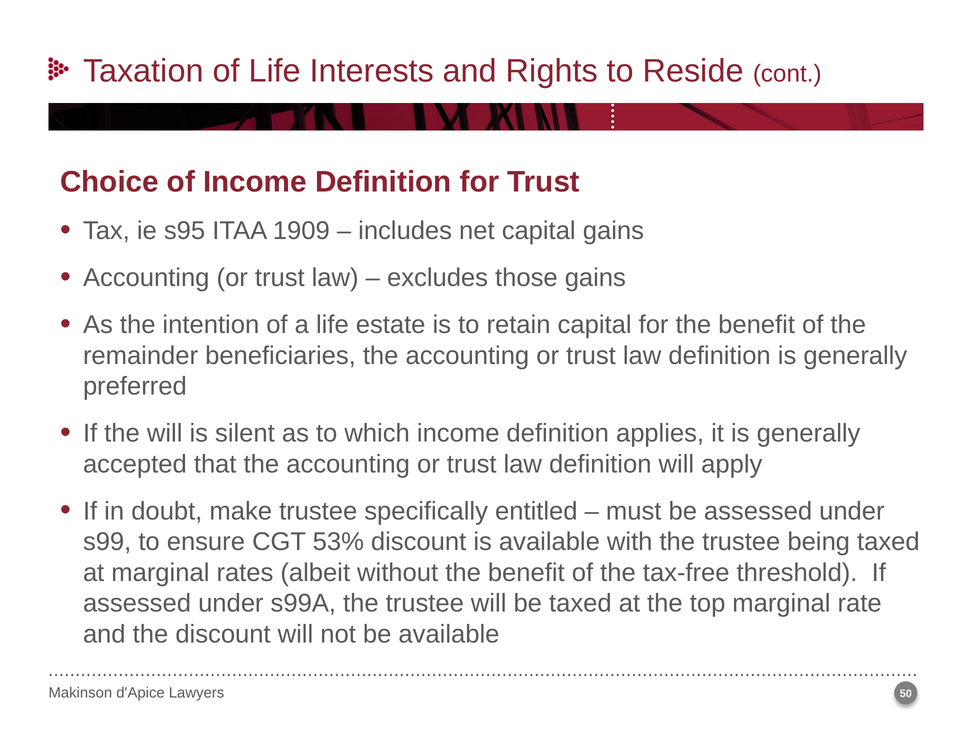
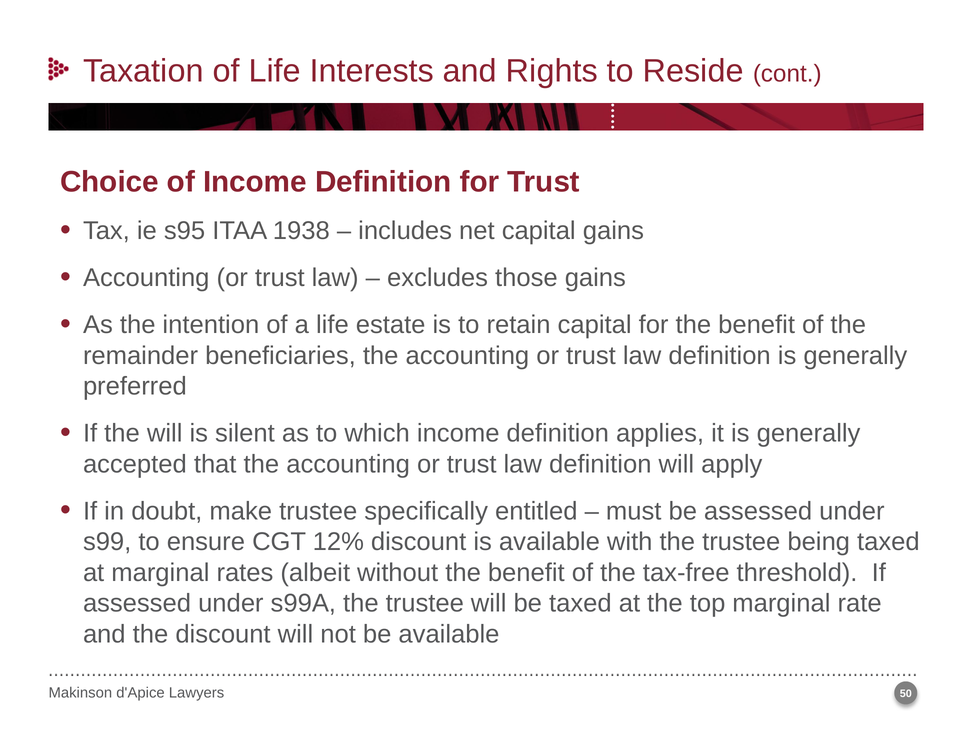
1909: 1909 -> 1938 (301, 231)
53%: 53% -> 12% (338, 542)
